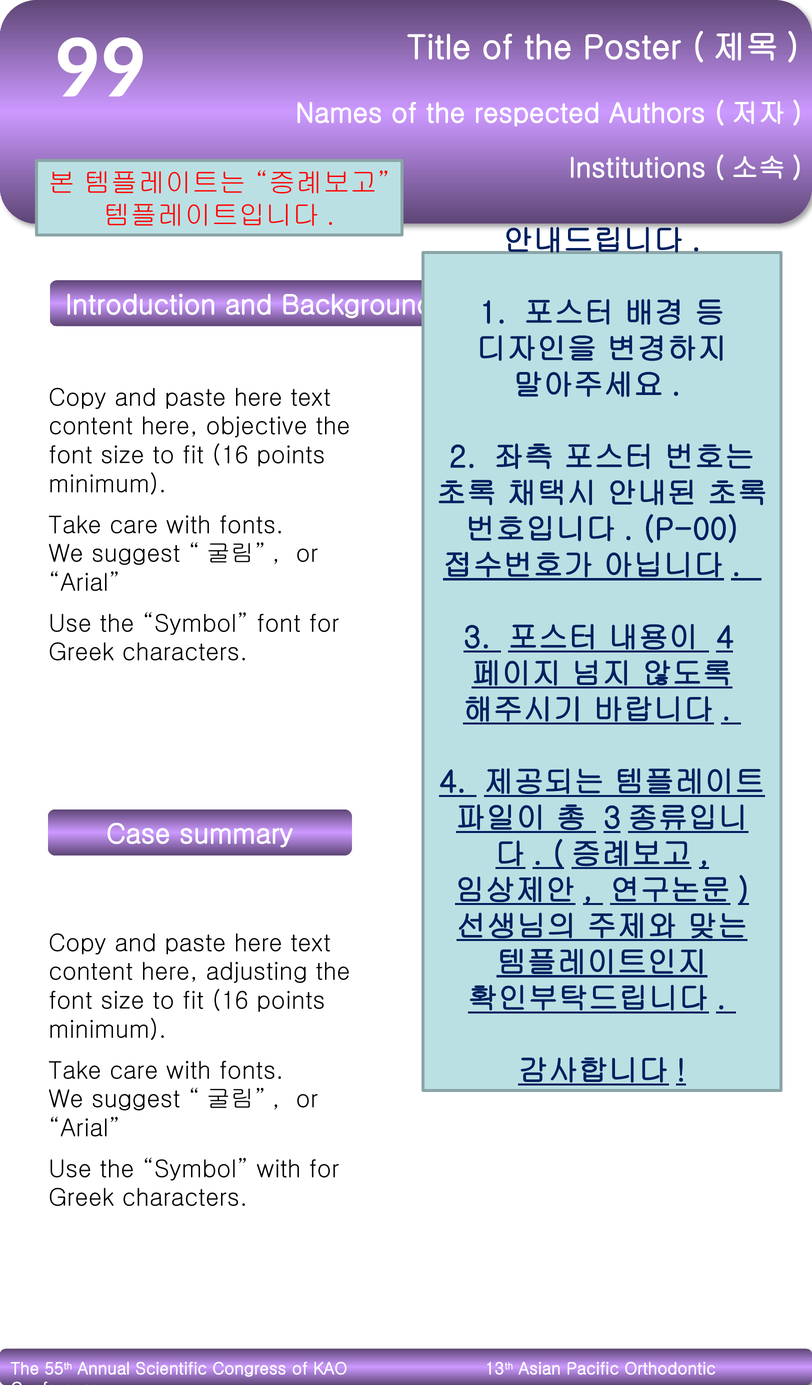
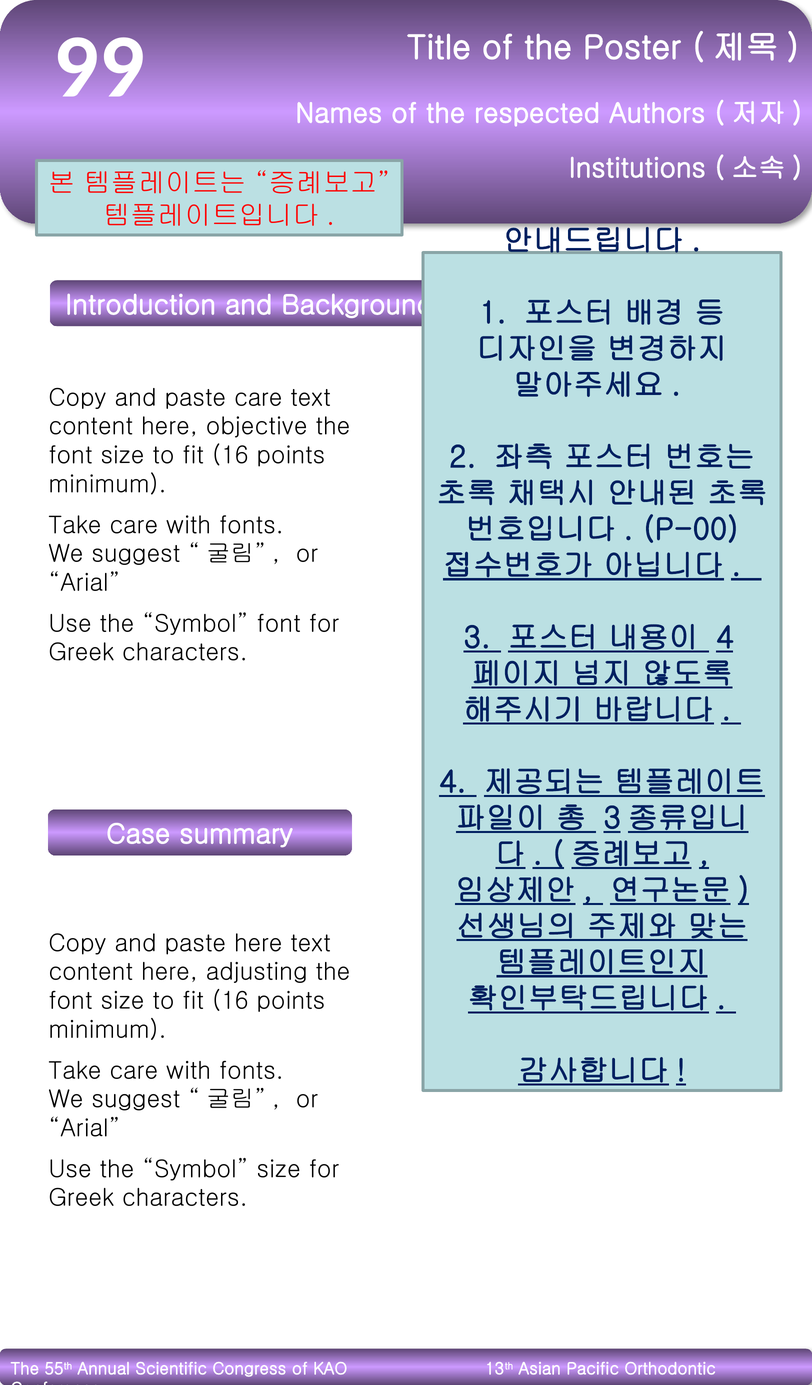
here: here -> care (258, 398)
Symbol with: with -> size (279, 1170)
